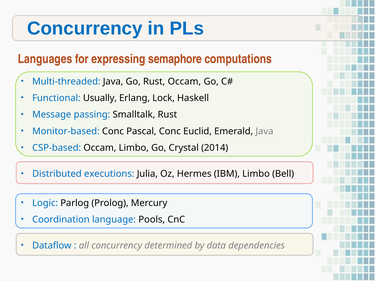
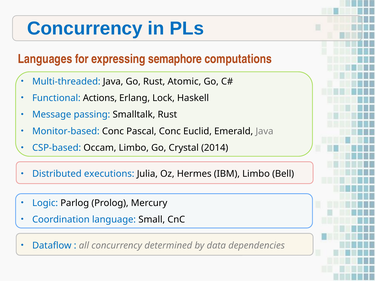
Rust Occam: Occam -> Atomic (184, 81)
Usually: Usually -> Actions (100, 98)
Pools: Pools -> Small (152, 220)
